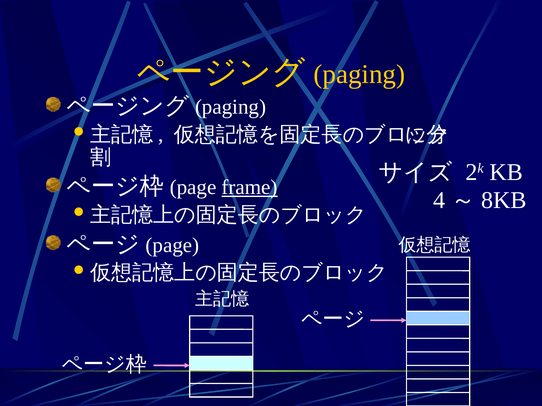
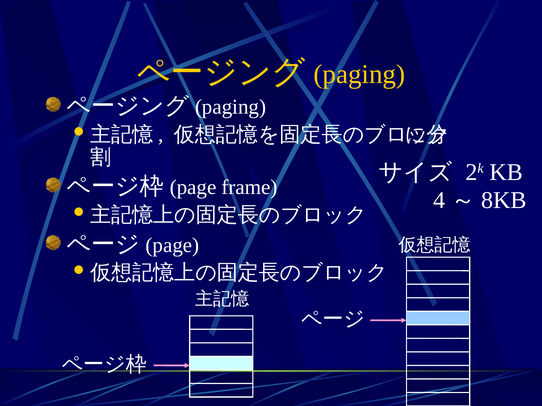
frame underline: present -> none (250, 188)
